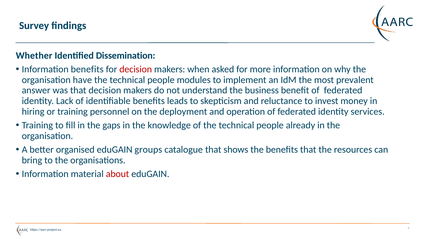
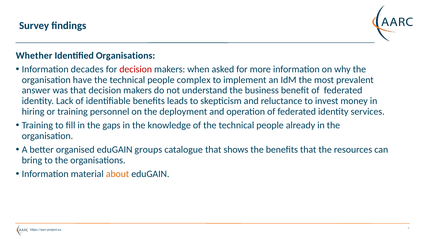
Identified Dissemination: Dissemination -> Organisations (126, 56)
Information benefits: benefits -> decades (87, 70)
modules: modules -> complex (194, 80)
about colour: red -> orange (118, 174)
